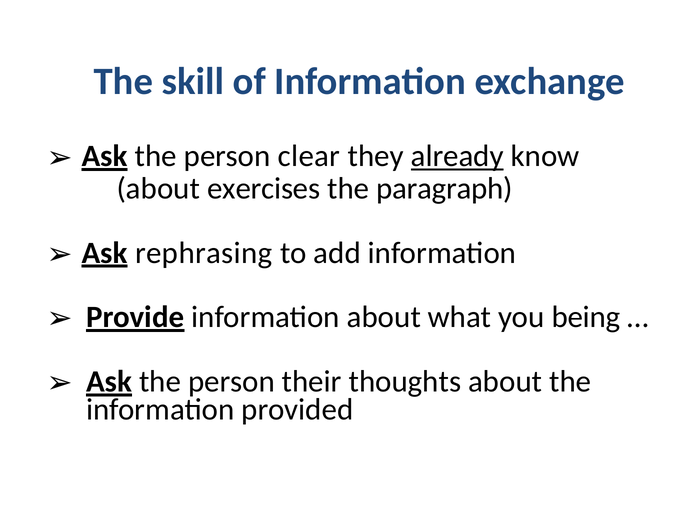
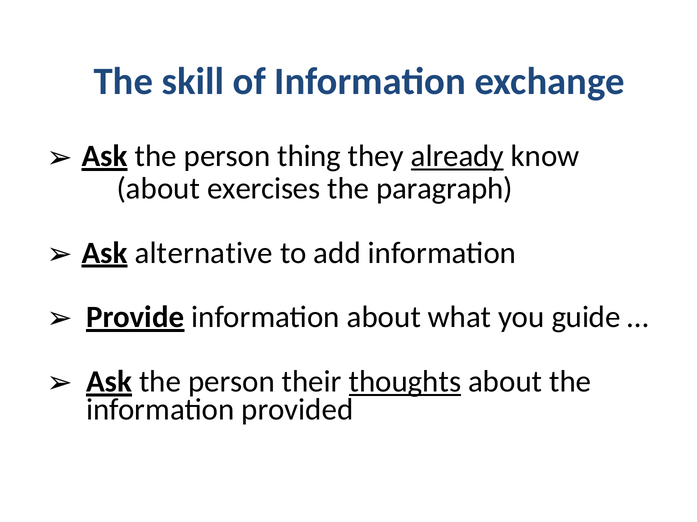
clear: clear -> thing (309, 156)
rephrasing: rephrasing -> alternative (204, 253)
being: being -> guide (586, 318)
thoughts underline: none -> present (405, 382)
